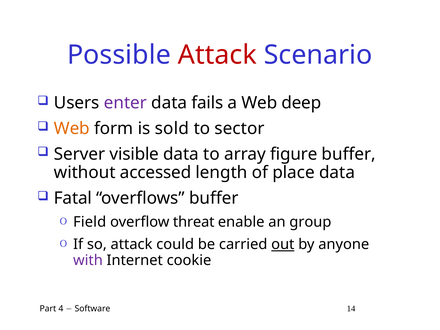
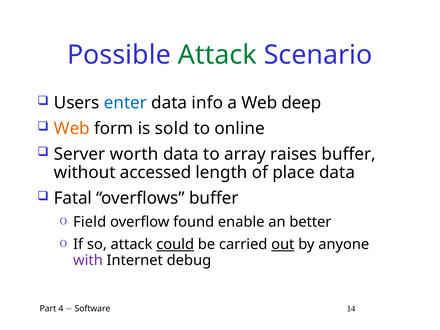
Attack colour: red -> green (217, 55)
enter colour: purple -> blue (125, 103)
fails: fails -> info (207, 103)
sector: sector -> online (240, 129)
visible: visible -> worth (134, 154)
figure: figure -> raises (294, 154)
threat: threat -> found (194, 222)
group: group -> better (310, 222)
could underline: none -> present (175, 244)
cookie: cookie -> debug (189, 260)
